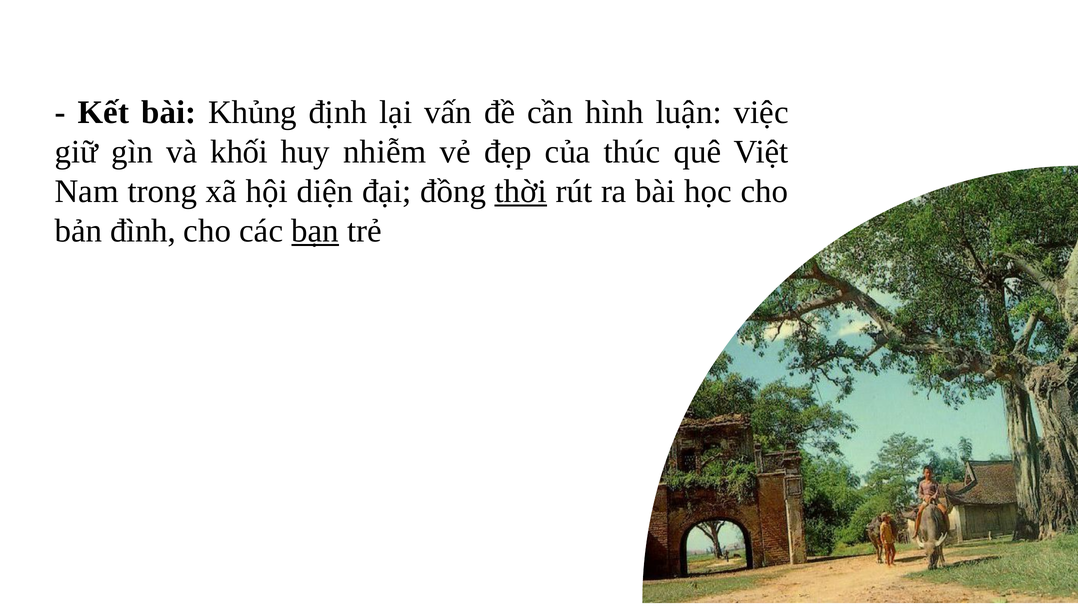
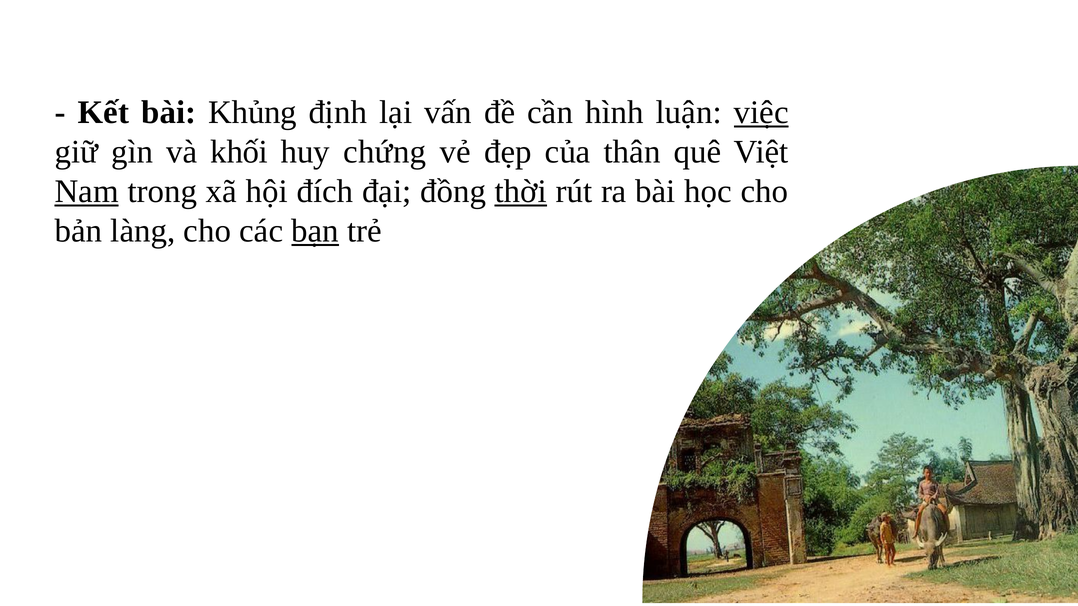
việc underline: none -> present (761, 112)
nhiễm: nhiễm -> chứng (385, 152)
thúc: thúc -> thân (632, 152)
Nam underline: none -> present (87, 191)
diện: diện -> đích (325, 191)
đình: đình -> làng (143, 231)
